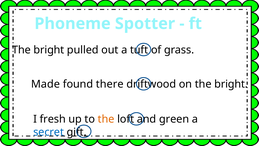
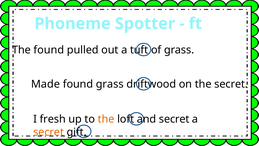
bright: bright -> found (49, 50)
found there: there -> grass (110, 84)
on the bright: bright -> secret (231, 84)
green: green -> secret (174, 119)
secret colour: blue -> orange (49, 132)
